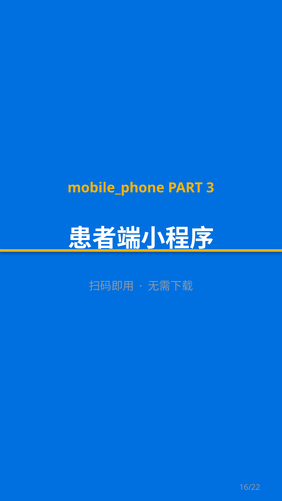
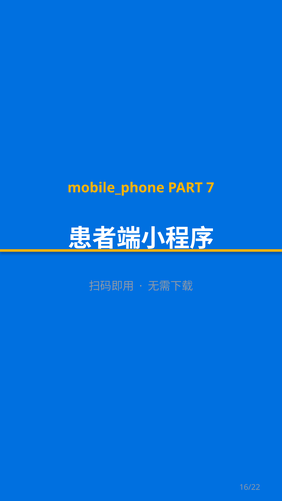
3: 3 -> 7 (210, 188)
